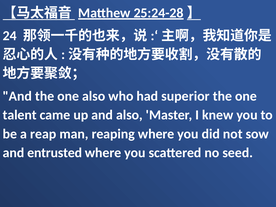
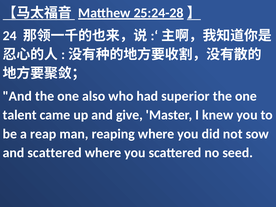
and also: also -> give (129, 115)
and entrusted: entrusted -> scattered (55, 153)
